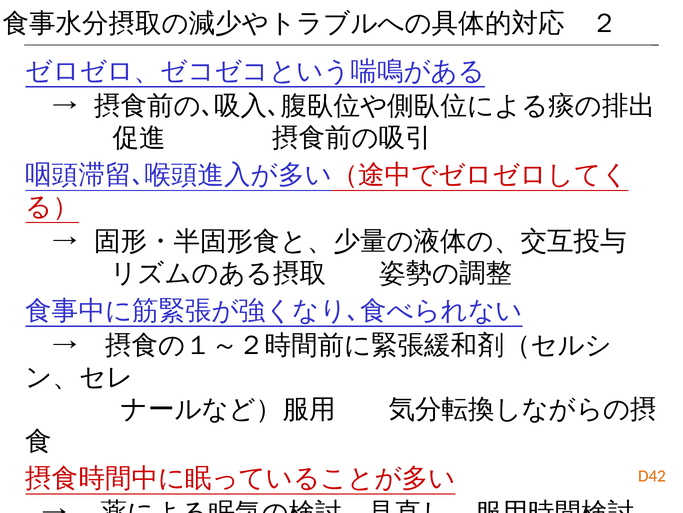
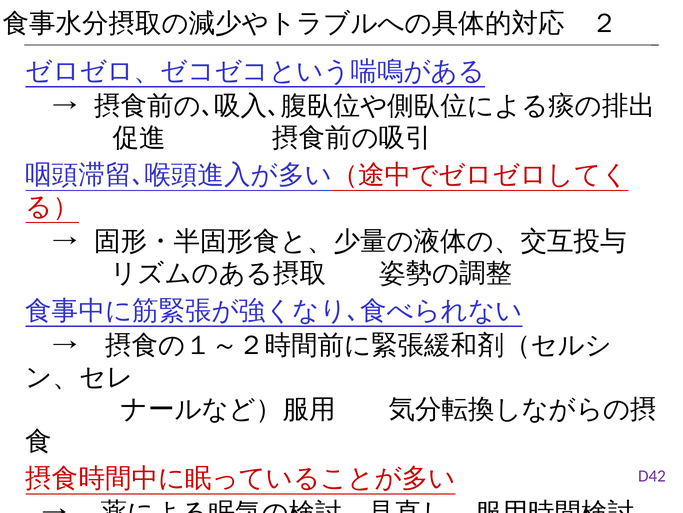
D42 colour: orange -> purple (652, 475)
